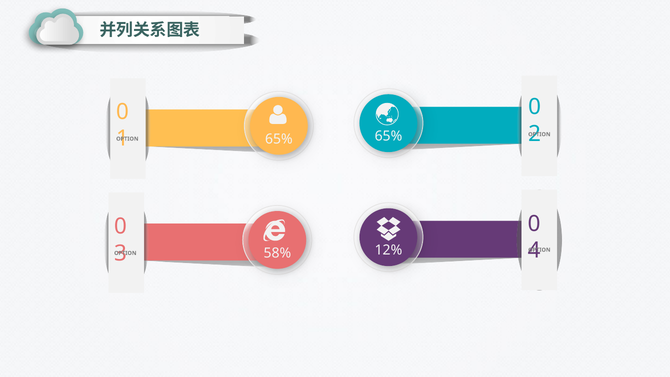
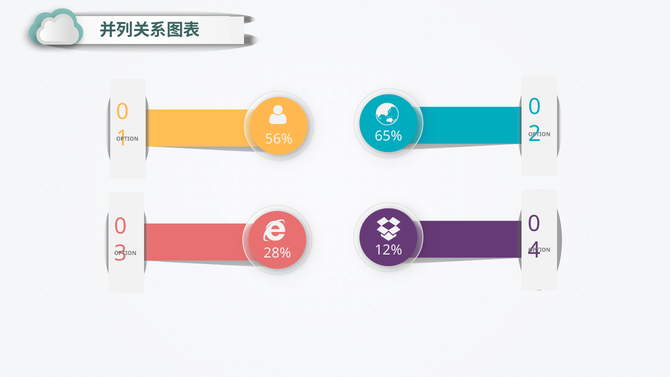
65%: 65% -> 56% (279, 139)
58%: 58% -> 28% (277, 253)
